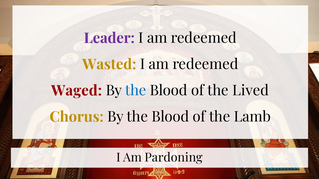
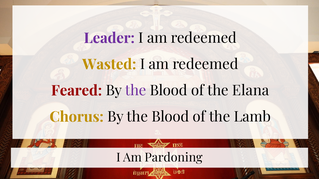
Waged: Waged -> Feared (77, 91)
the colour: blue -> purple (136, 91)
Lived: Lived -> Elana (251, 91)
